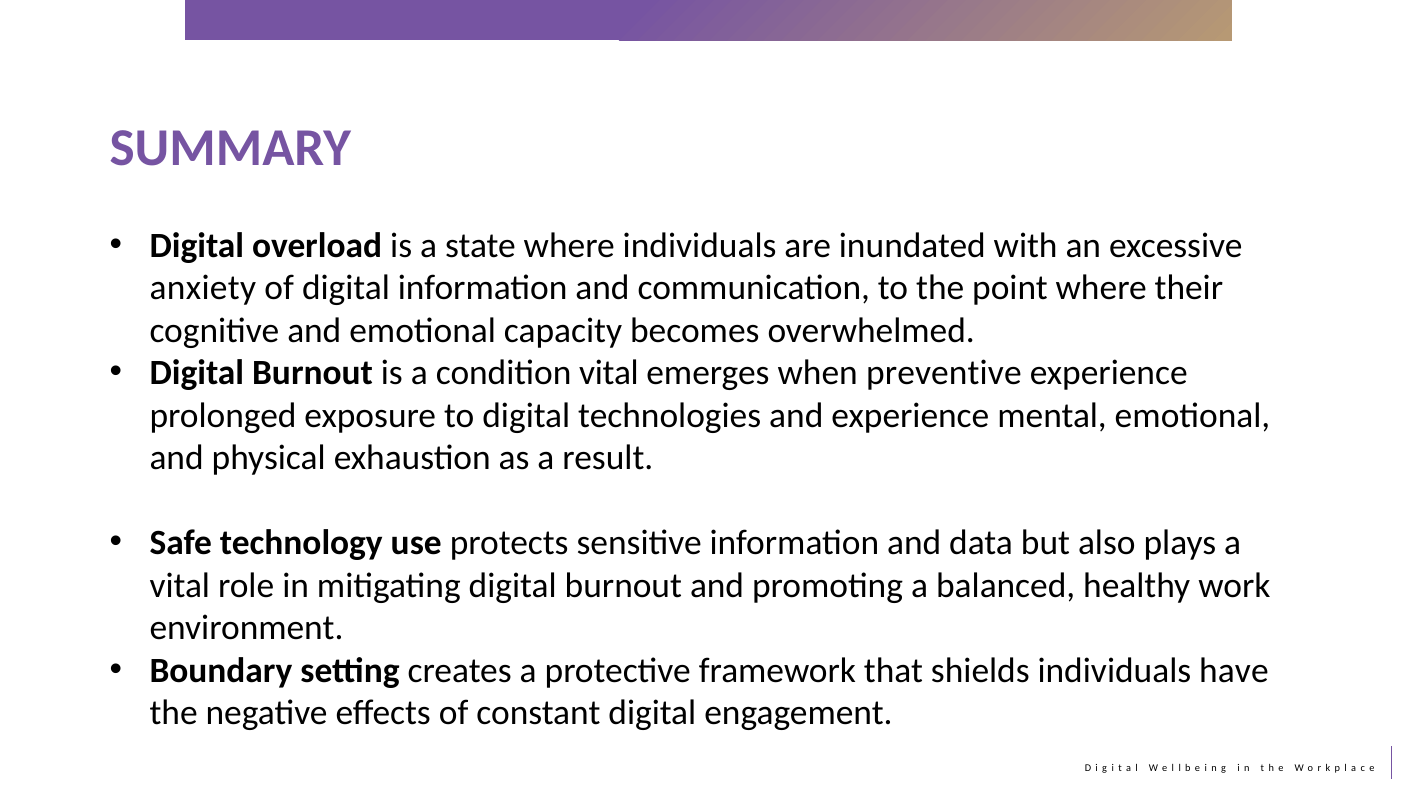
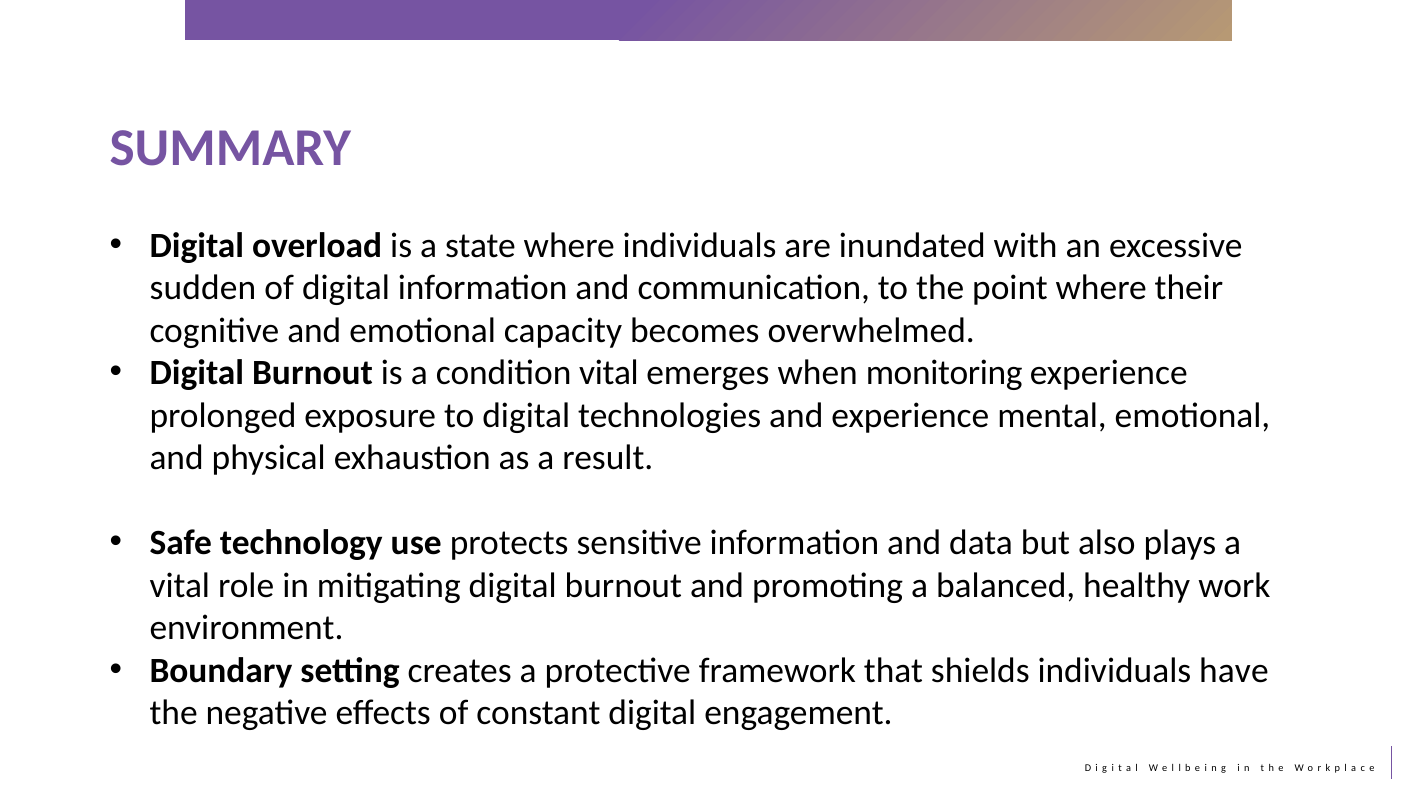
anxiety: anxiety -> sudden (203, 288)
preventive: preventive -> monitoring (944, 373)
